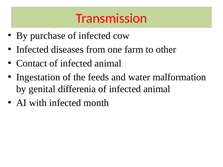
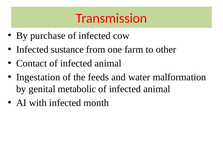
diseases: diseases -> sustance (67, 50)
differenia: differenia -> metabolic (77, 89)
